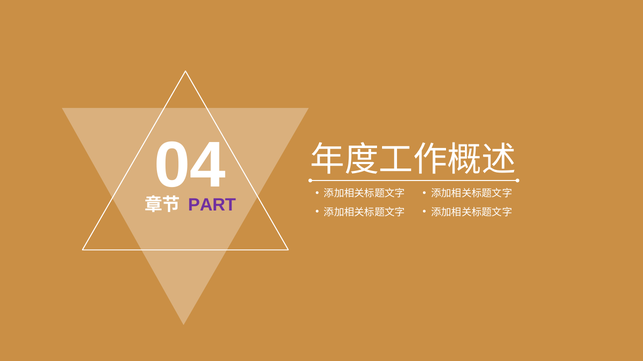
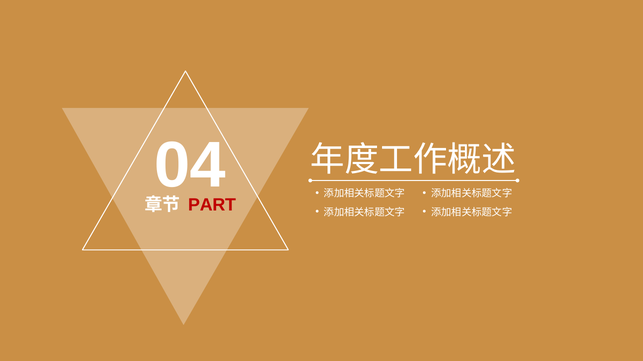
PART colour: purple -> red (212, 205)
